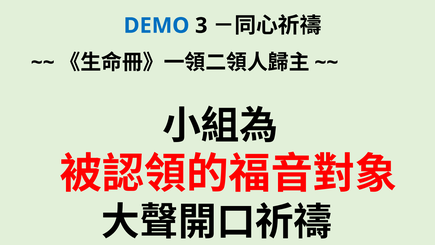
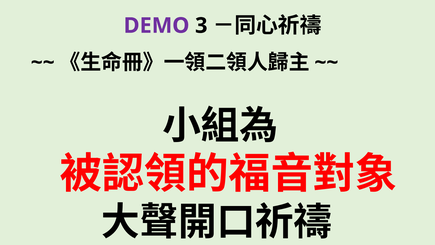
DEMO colour: blue -> purple (157, 26)
